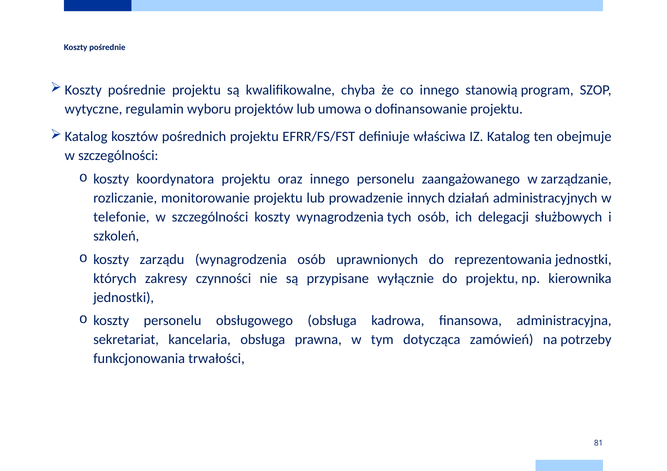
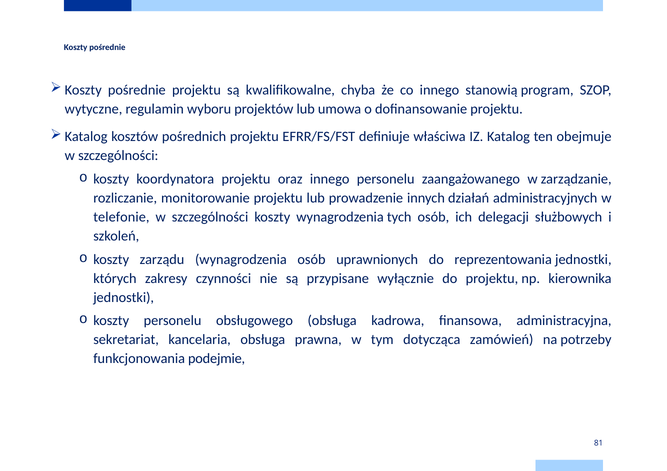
trwałości: trwałości -> podejmie (217, 359)
